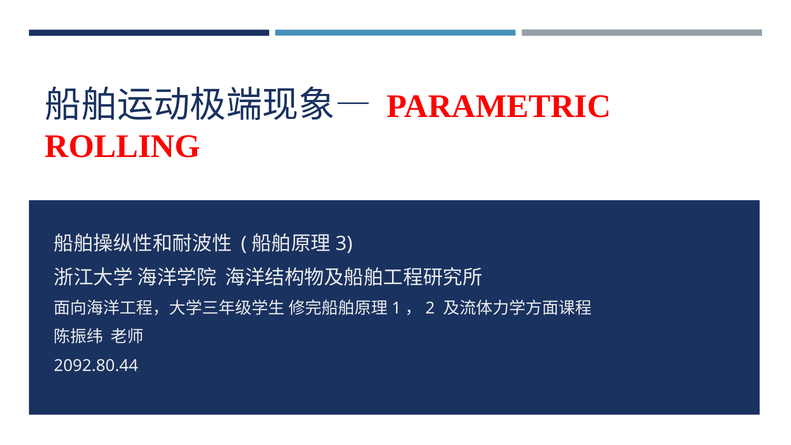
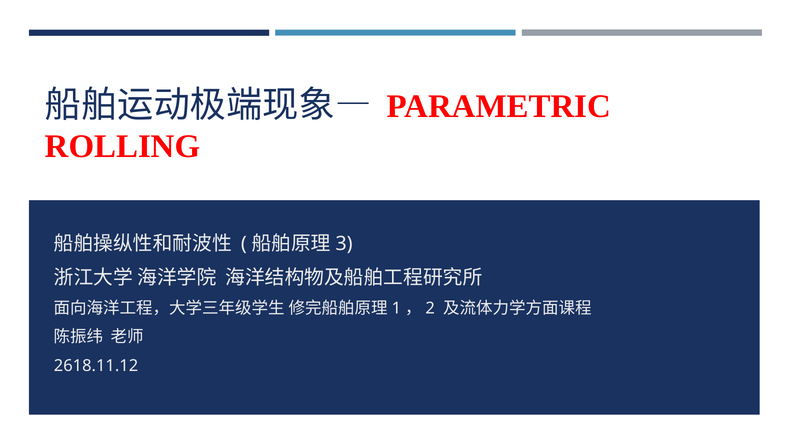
2092.80.44: 2092.80.44 -> 2618.11.12 (96, 366)
